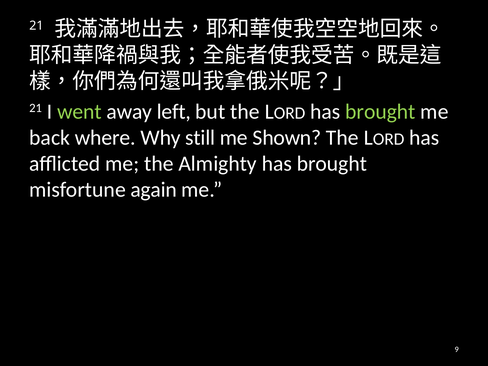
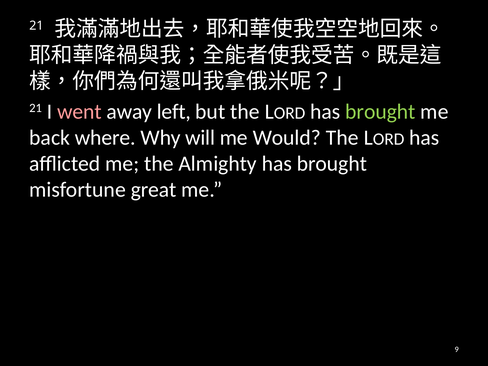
went colour: light green -> pink (79, 112)
still: still -> will (200, 138)
Shown: Shown -> Would (287, 138)
again: again -> great (154, 190)
